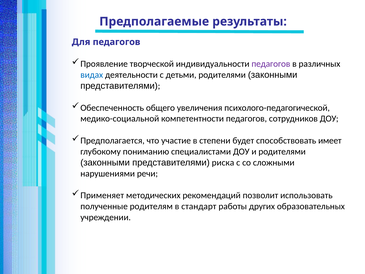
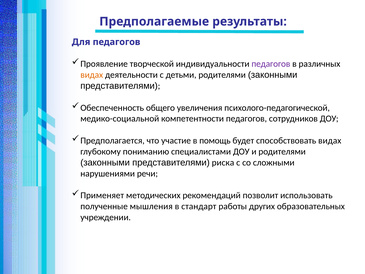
видах colour: blue -> orange (92, 75)
степени: степени -> помощь (215, 140)
способствовать имеет: имеет -> видах (330, 140)
родителям: родителям -> мышления (151, 206)
